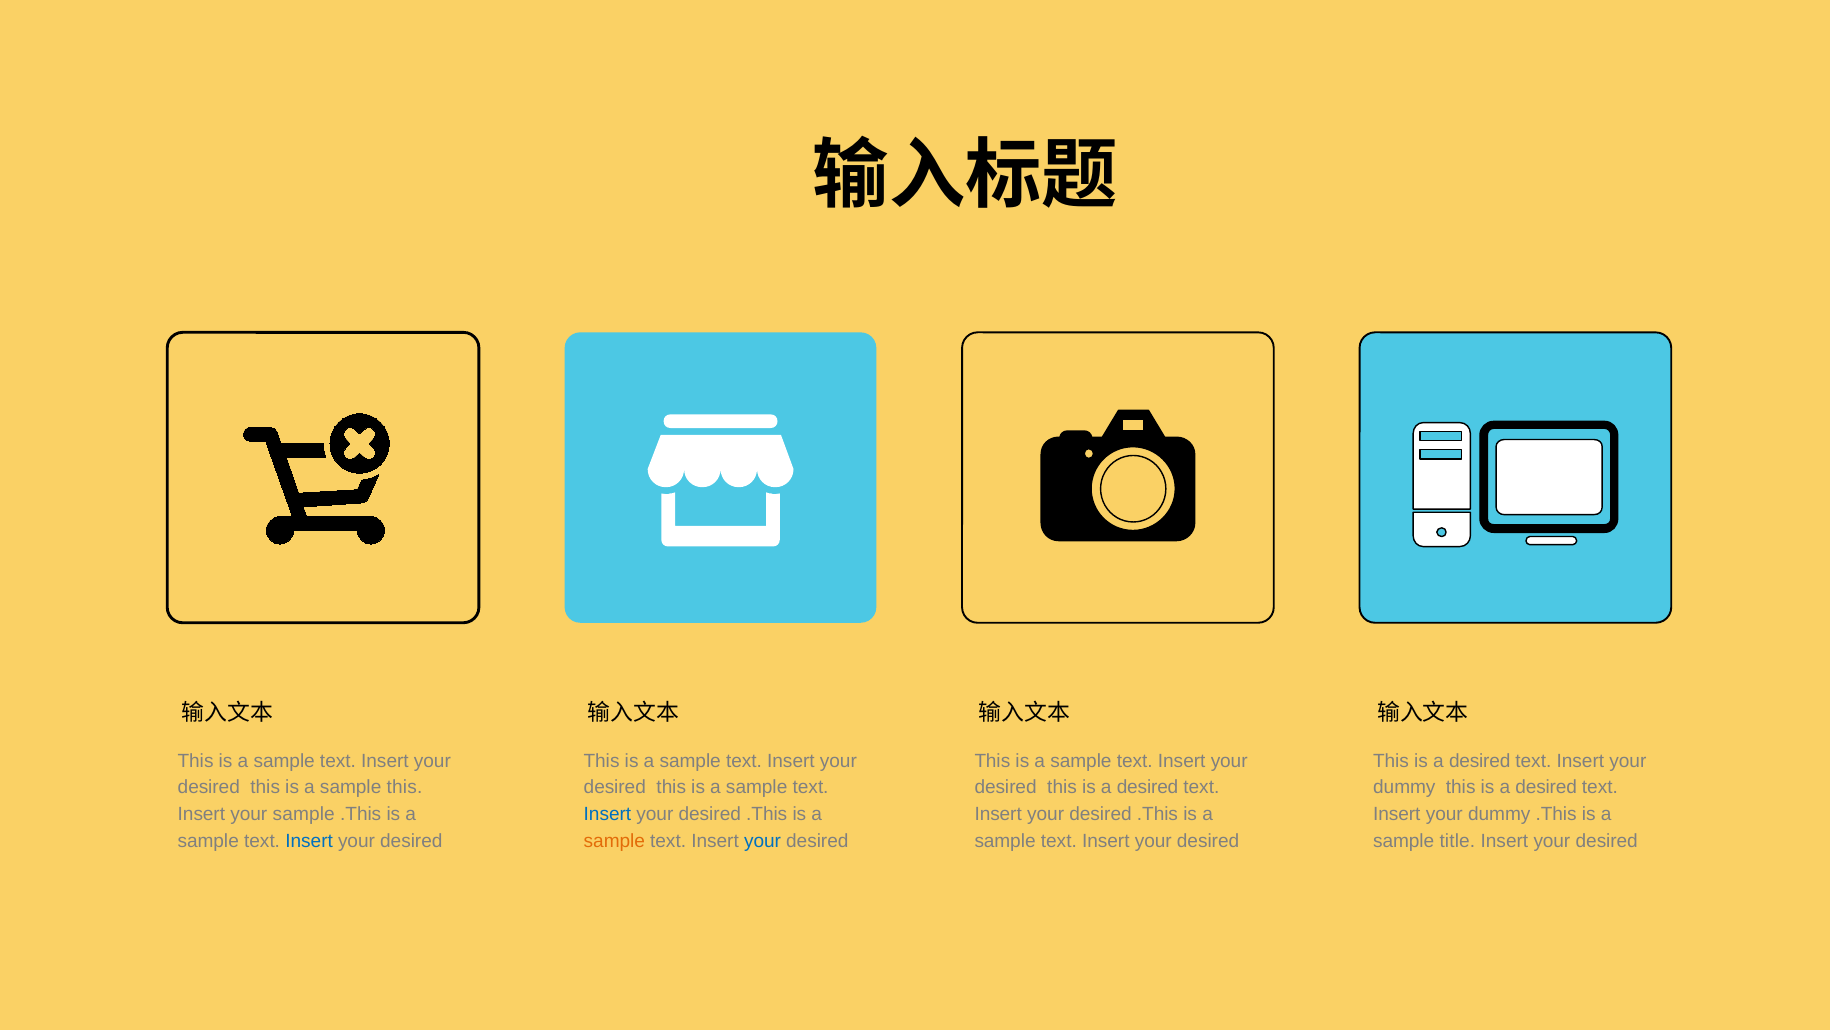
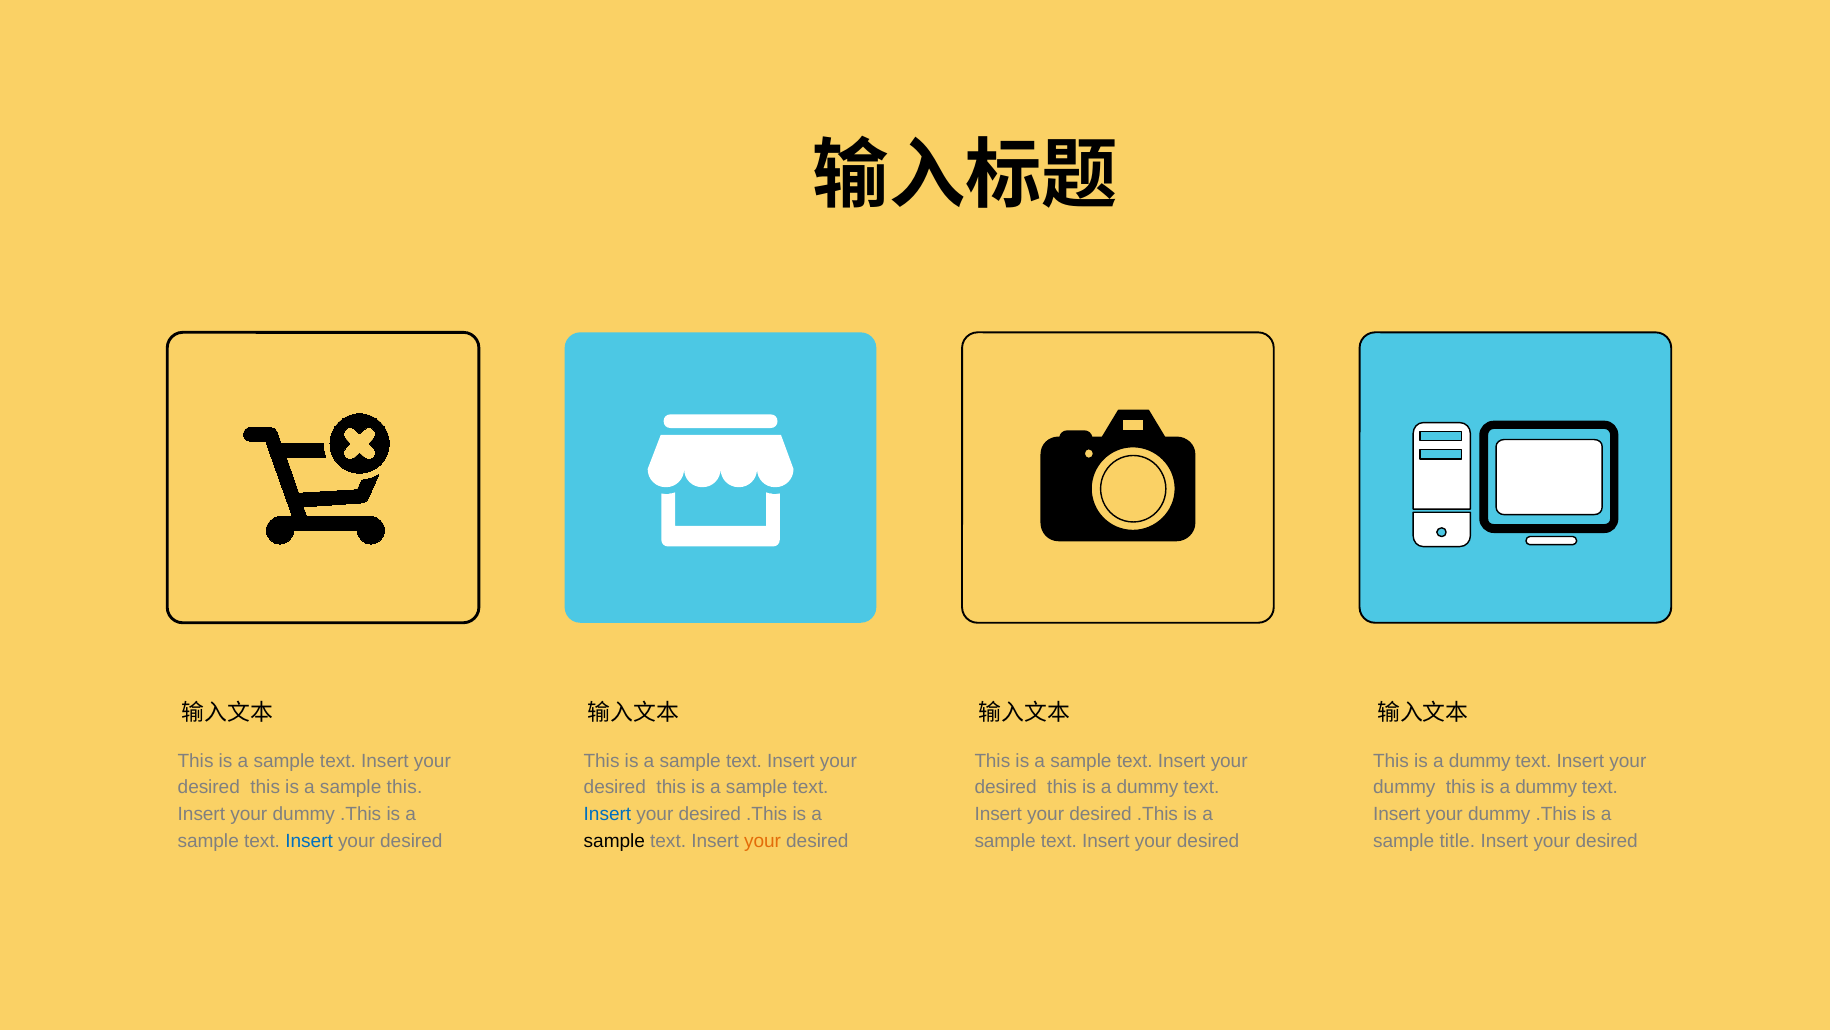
desired: desired -> dummy (1480, 760)
desired: desired -> dummy (1148, 787)
desired: desired -> dummy (1546, 787)
sample: sample -> dummy (304, 814)
sample colour: orange -> black (614, 840)
your colour: blue -> orange (763, 840)
